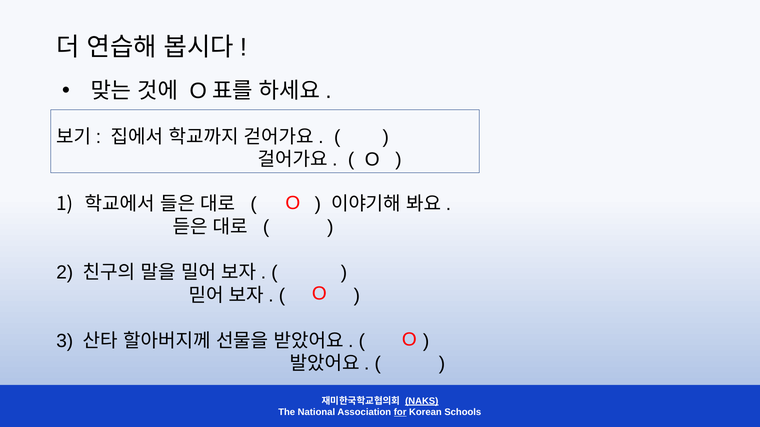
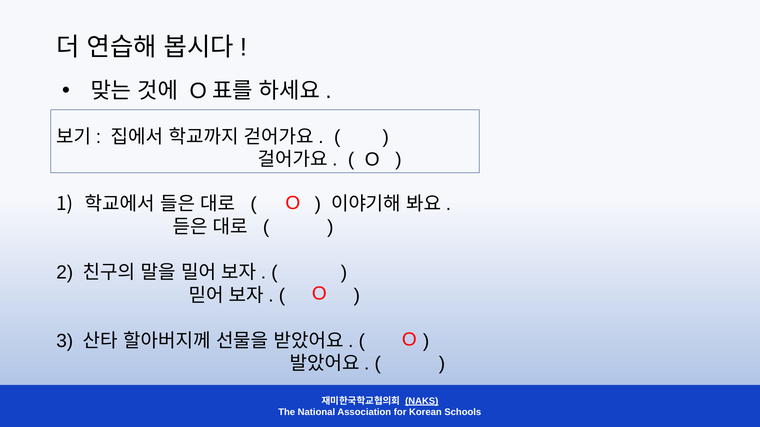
for underline: present -> none (400, 413)
